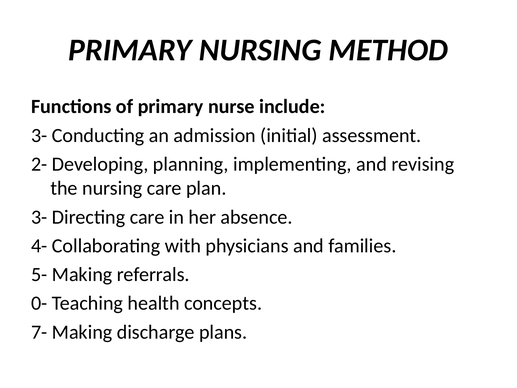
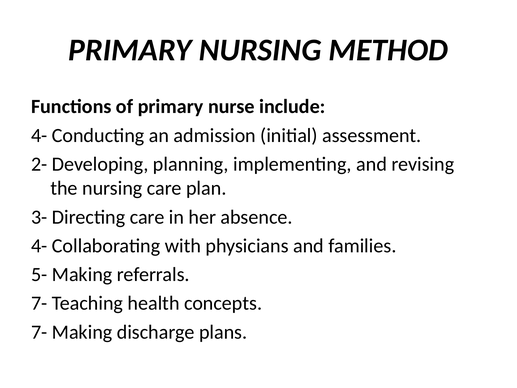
3-: 3- -> 4- (39, 135)
0-: 0- -> 7- (39, 303)
